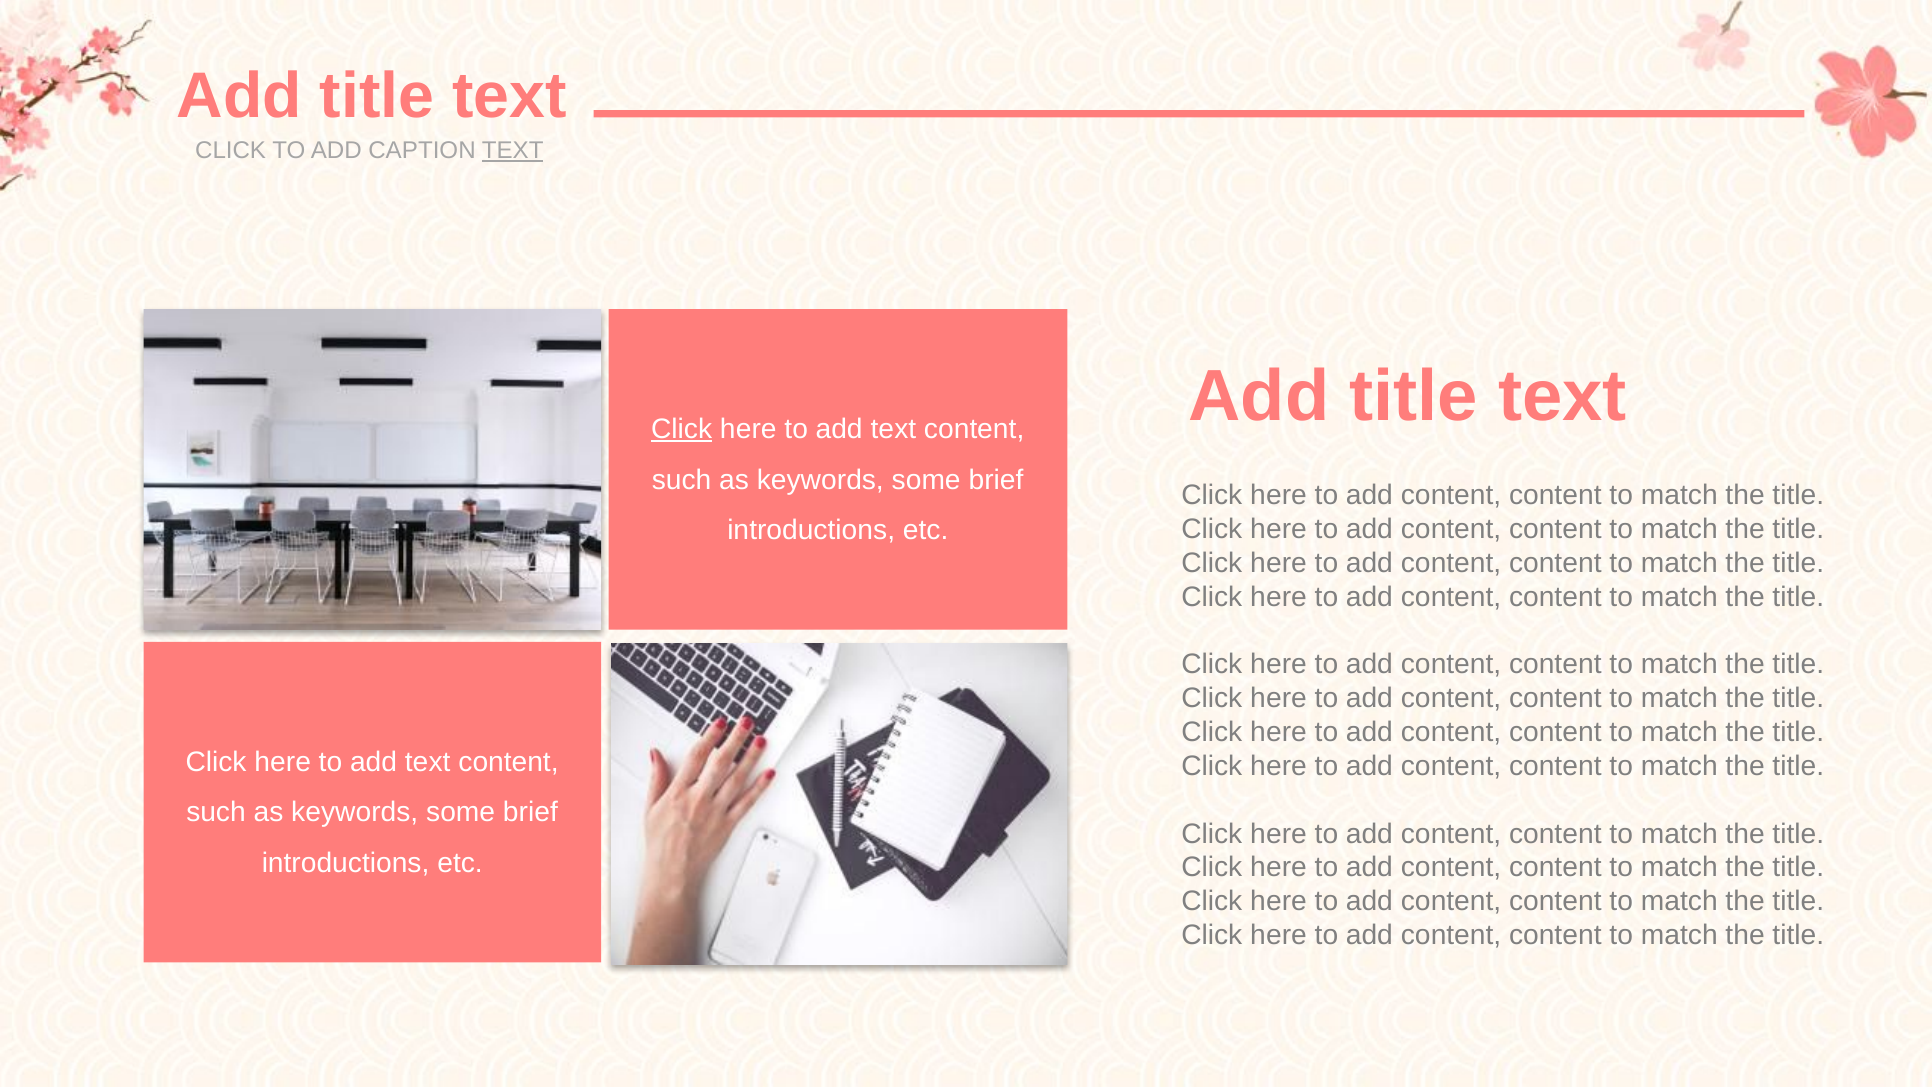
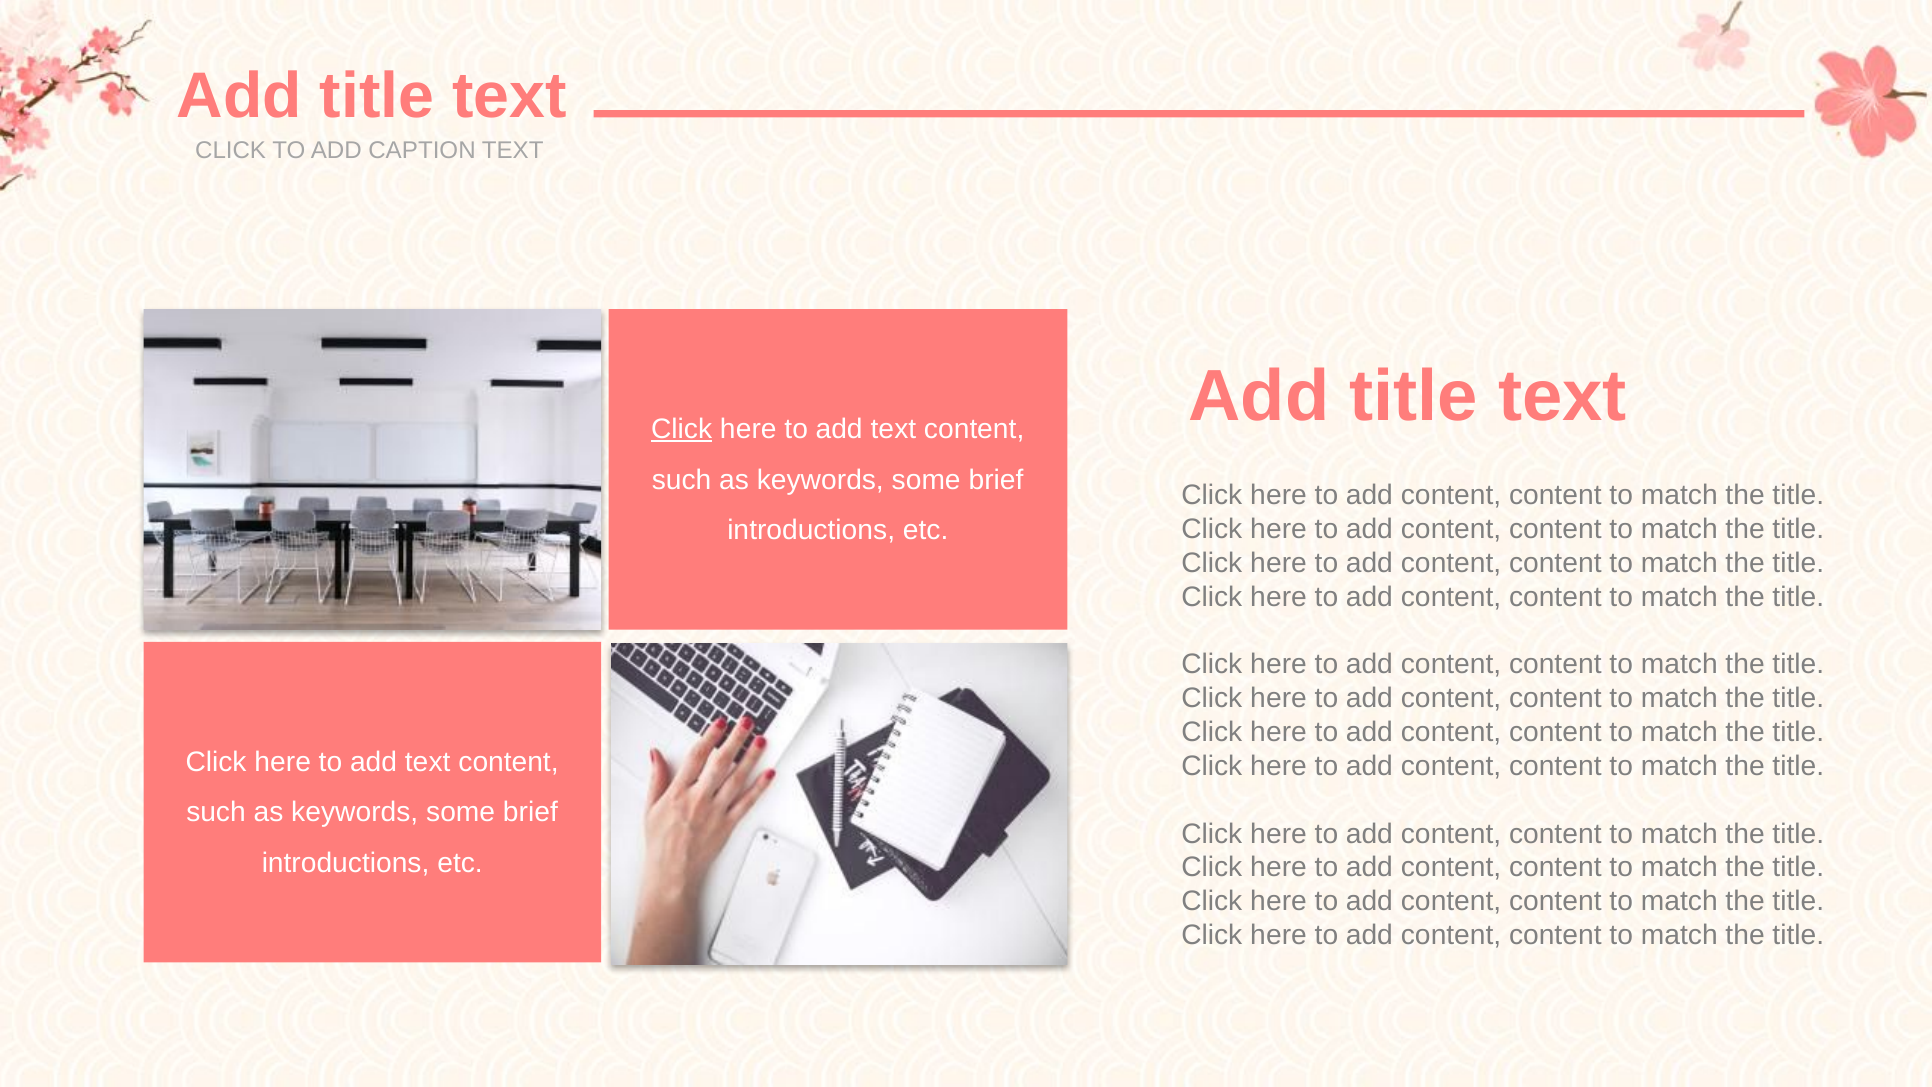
TEXT underline: present -> none (513, 151)
